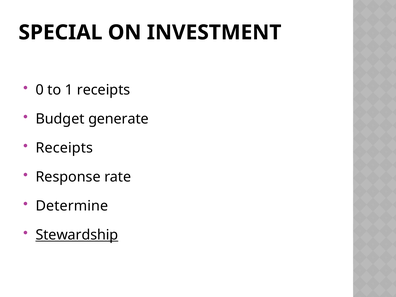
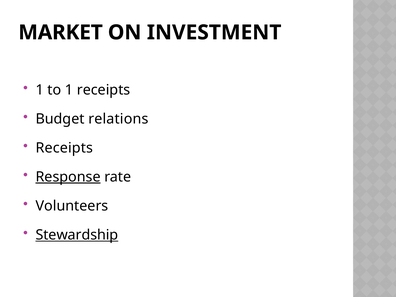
SPECIAL: SPECIAL -> MARKET (61, 32)
0: 0 -> 1 (40, 90)
generate: generate -> relations (118, 119)
Response underline: none -> present (68, 177)
Determine: Determine -> Volunteers (72, 206)
